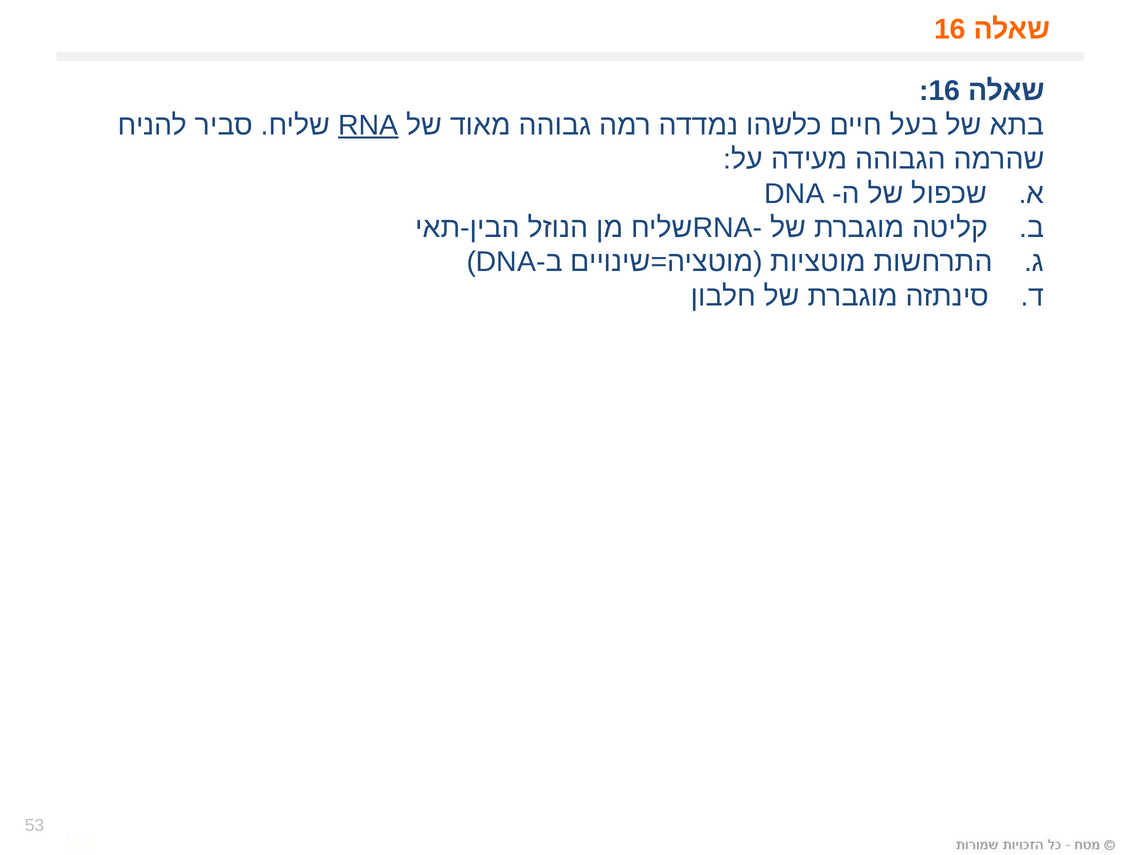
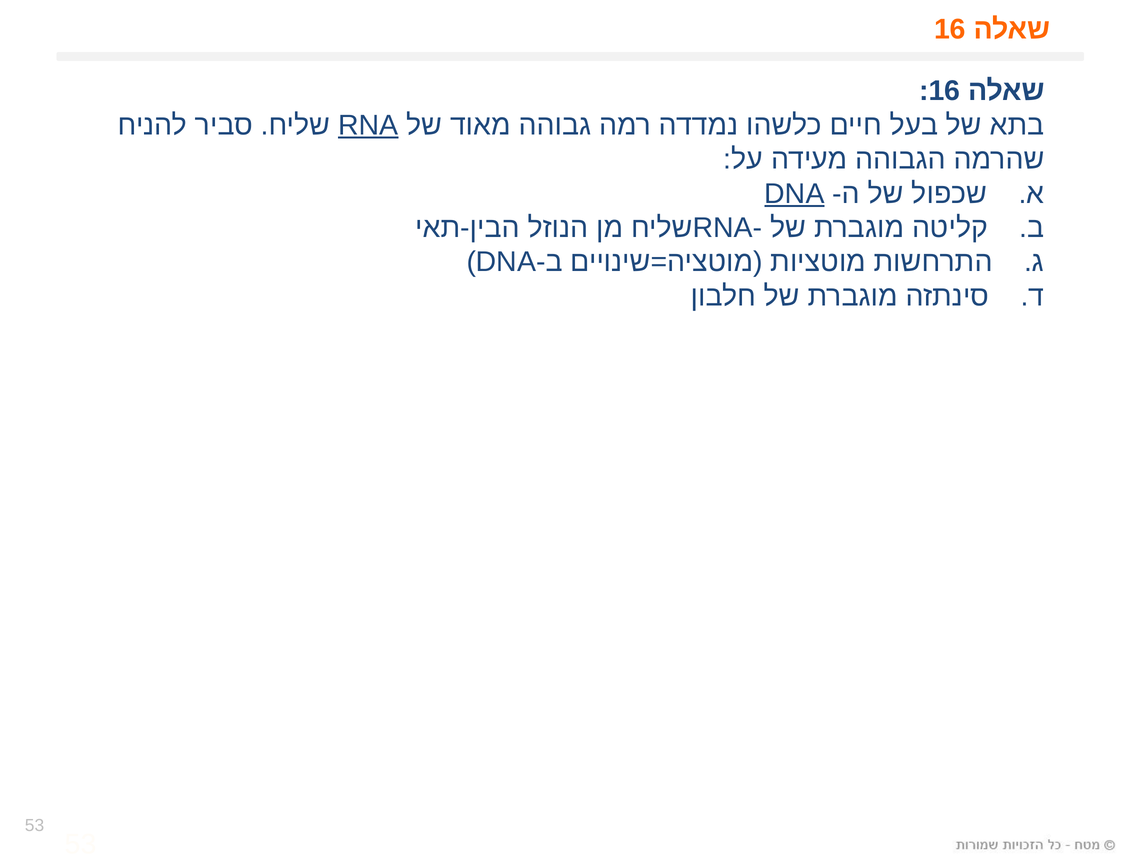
DNA underline: none -> present (794, 194)
